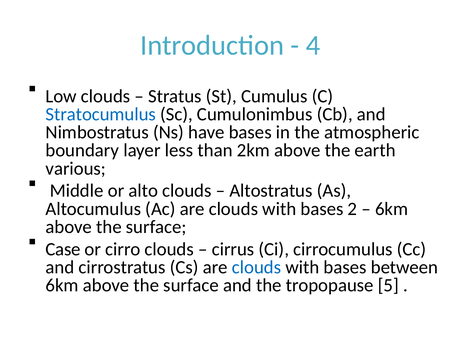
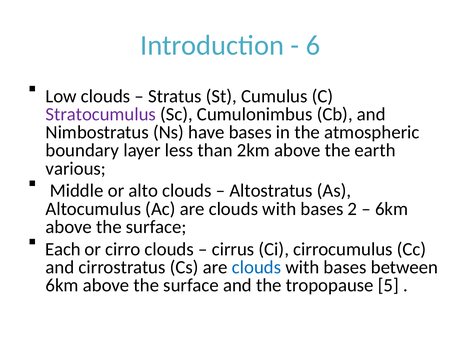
4: 4 -> 6 (313, 45)
Stratocumulus colour: blue -> purple (101, 114)
Case: Case -> Each (63, 249)
